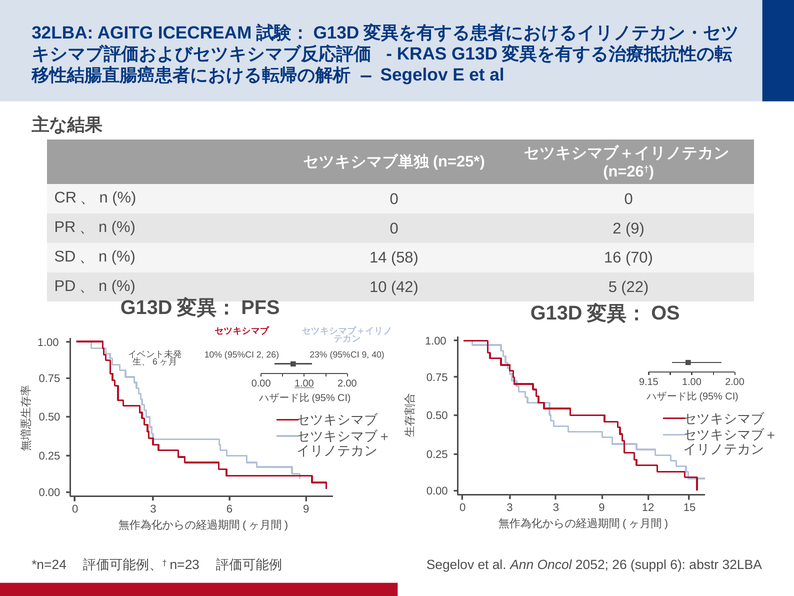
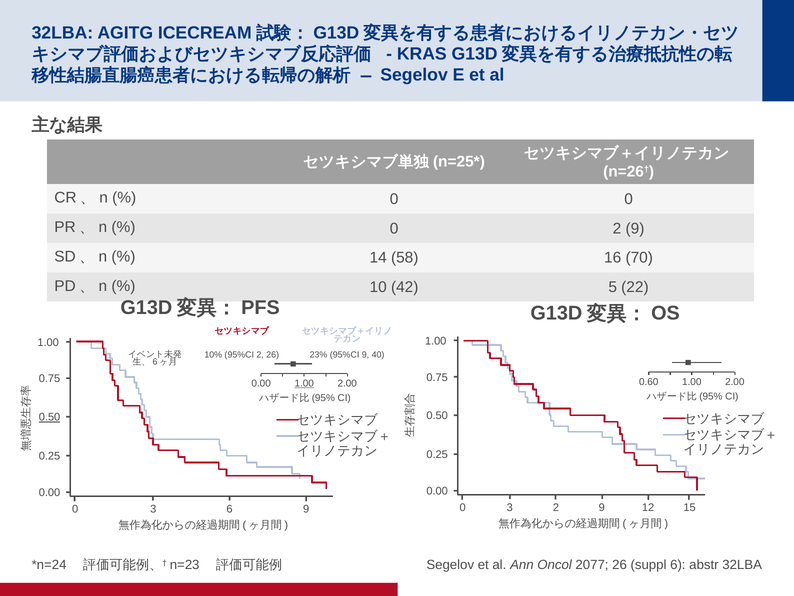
9.15: 9.15 -> 0.60 (649, 382)
0.50 underline: none -> present (50, 417)
3 3: 3 -> 2 (556, 507)
2052: 2052 -> 2077 (592, 565)
